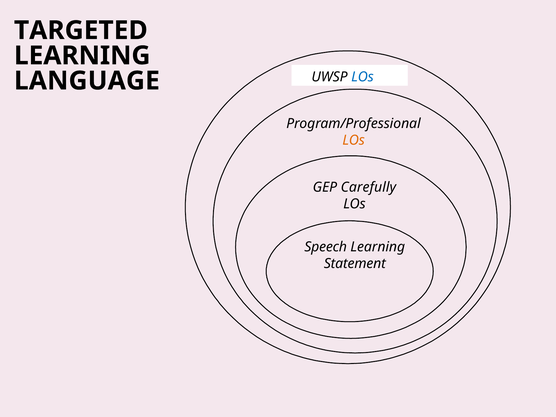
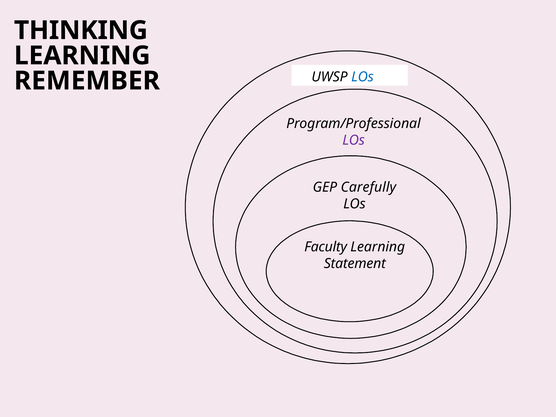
TARGETED: TARGETED -> THINKING (81, 30)
LANGUAGE: LANGUAGE -> REMEMBER (87, 81)
LOs colour: orange -> purple (354, 140)
Speech: Speech -> Faculty (326, 247)
